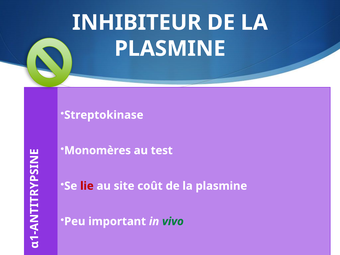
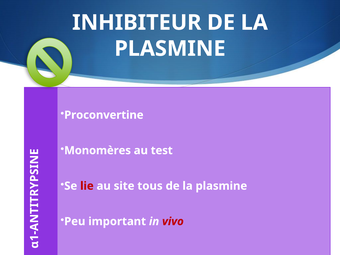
Streptokinase: Streptokinase -> Proconvertine (104, 115)
coût: coût -> tous (150, 186)
vivo colour: green -> red (173, 221)
